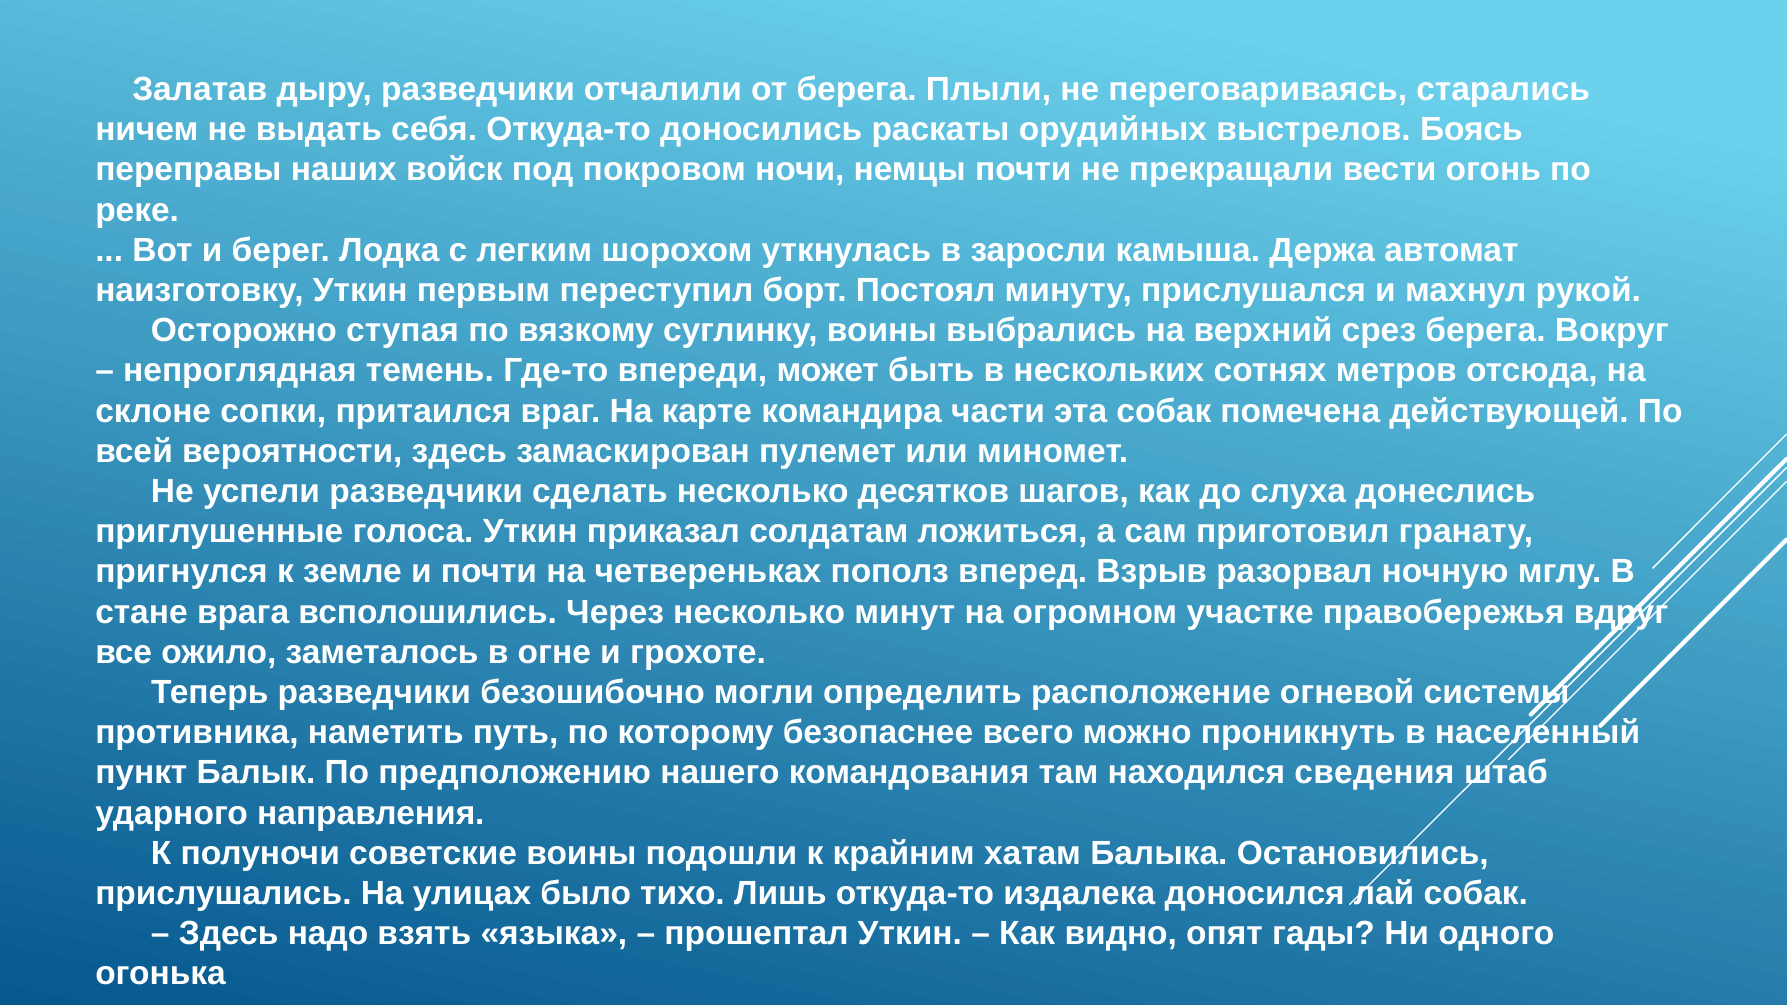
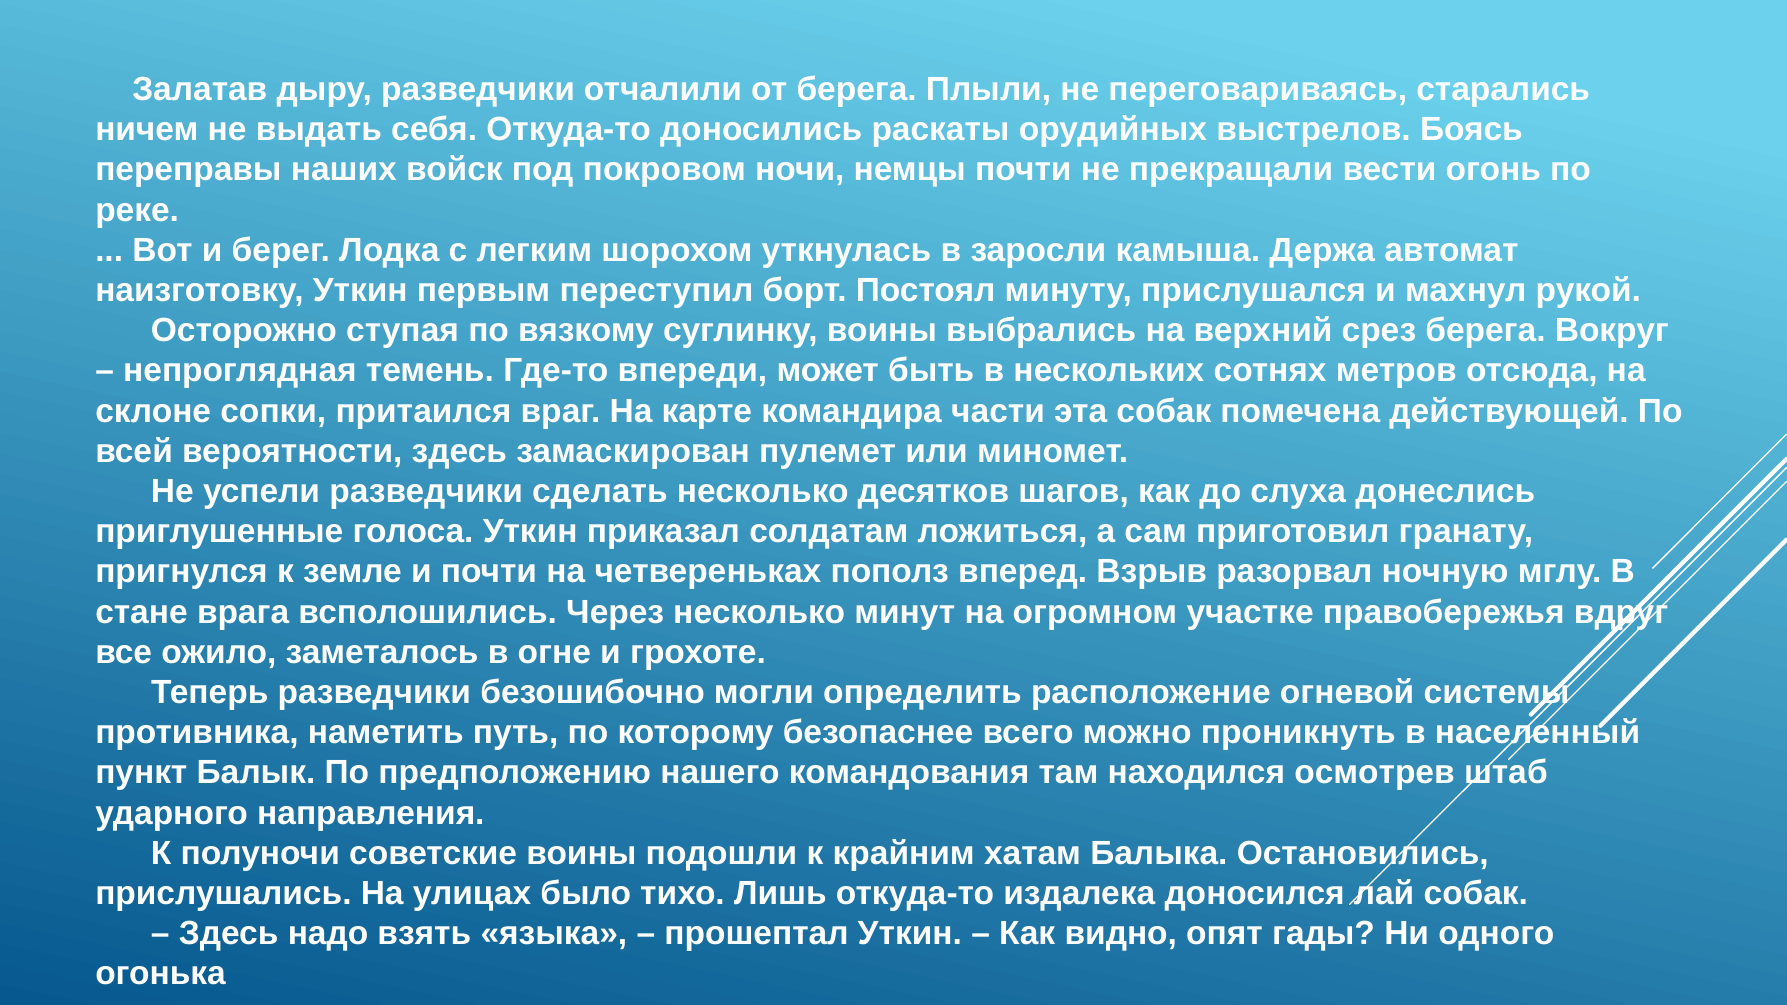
сведения: сведения -> осмотрев (1375, 773)
